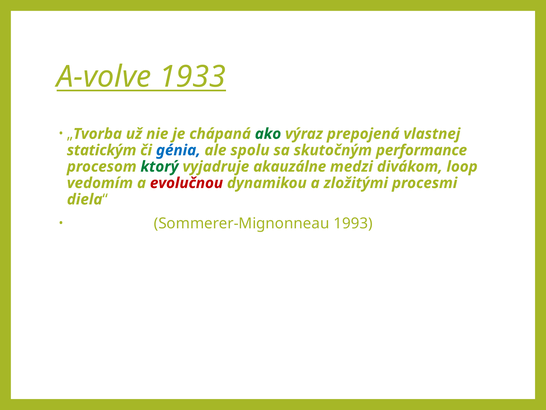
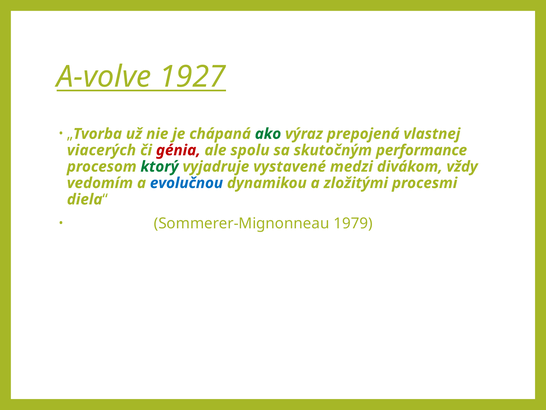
1933: 1933 -> 1927 (193, 77)
statickým: statickým -> viacerých (101, 150)
génia colour: blue -> red (178, 150)
akauzálne: akauzálne -> vystavené (290, 166)
loop: loop -> vždy (462, 166)
evolučnou colour: red -> blue (186, 183)
1993: 1993 -> 1979 (353, 223)
